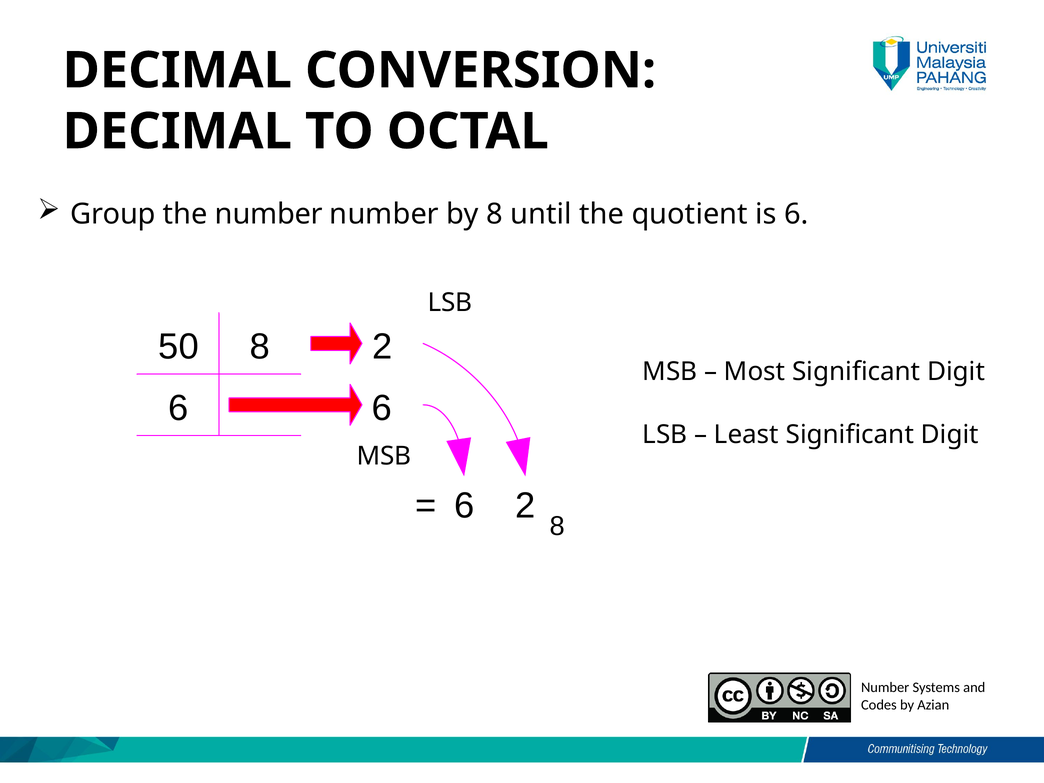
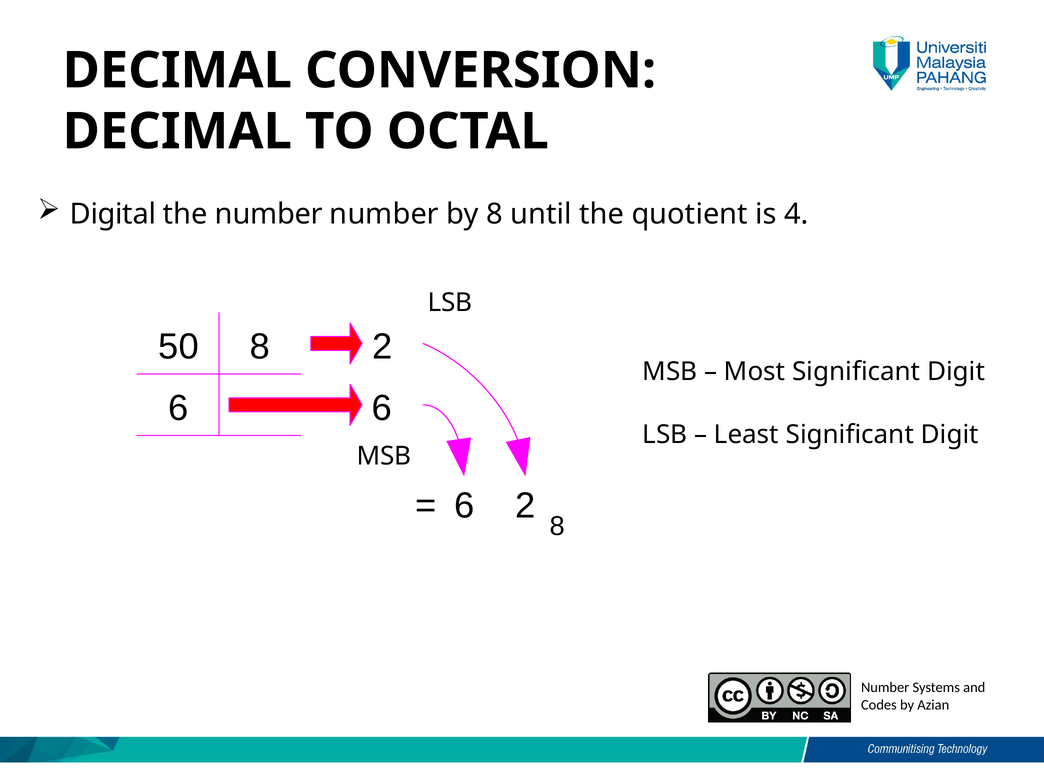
Group: Group -> Digital (113, 214)
is 6: 6 -> 4 (797, 214)
